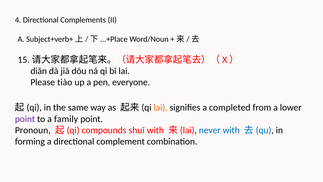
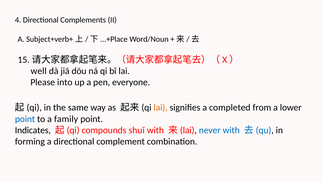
diǎn: diǎn -> well (39, 71)
tiào: tiào -> into (65, 82)
point colour: purple -> blue (25, 119)
Pronoun: Pronoun -> Indicates (33, 130)
